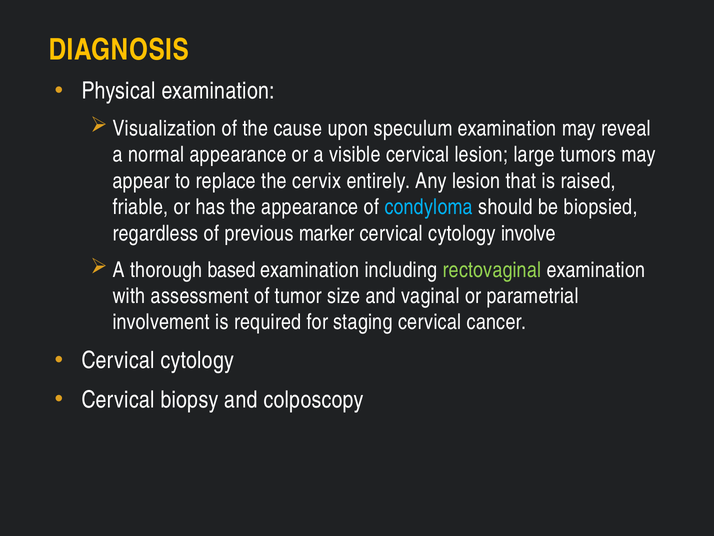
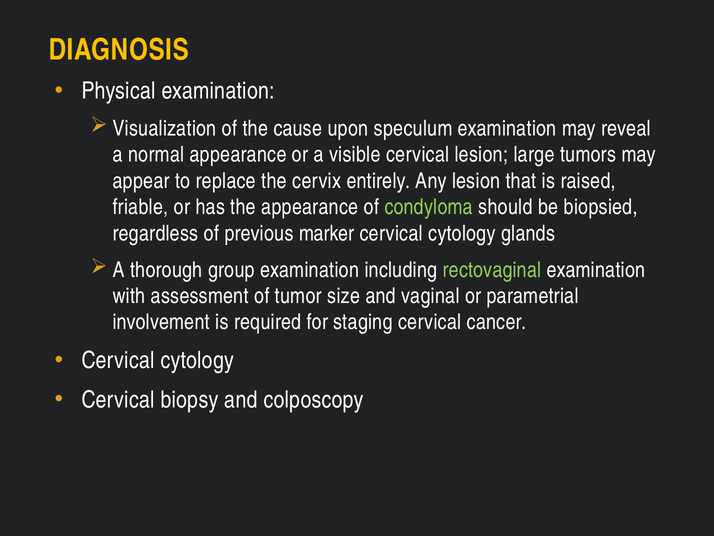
condyloma colour: light blue -> light green (429, 207)
involve: involve -> glands (528, 233)
based: based -> group (231, 270)
